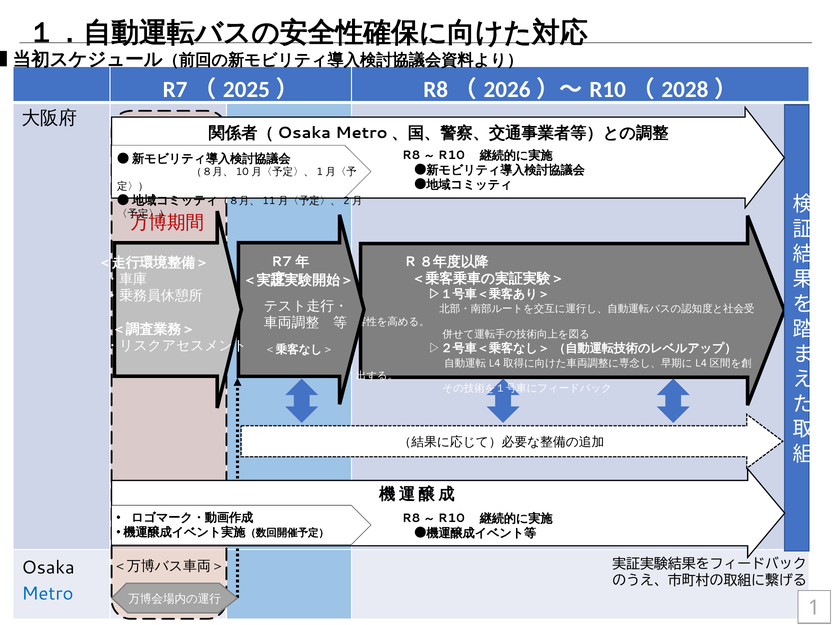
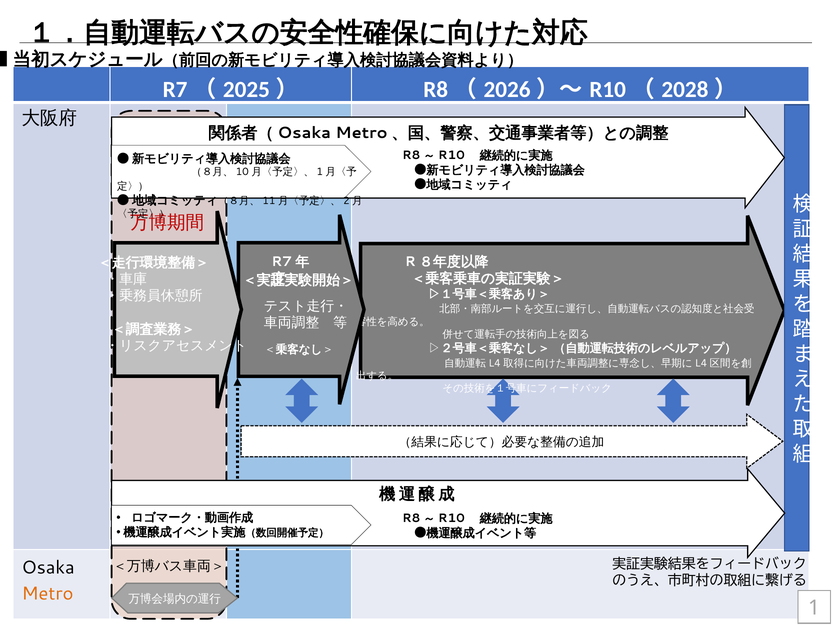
Metro colour: blue -> orange (48, 594)
